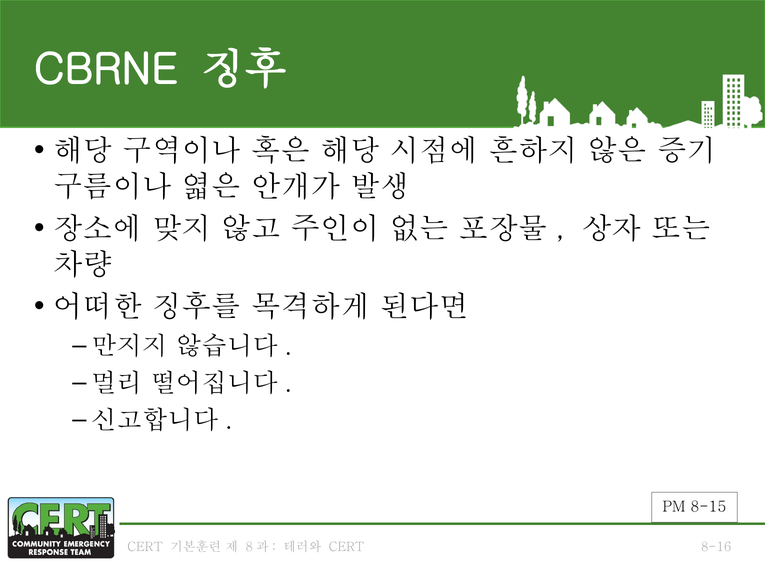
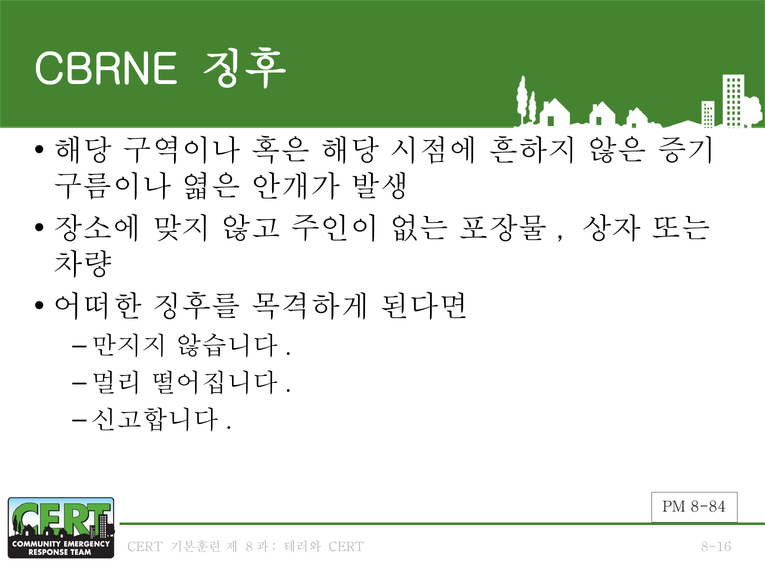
8-15: 8-15 -> 8-84 (708, 507)
